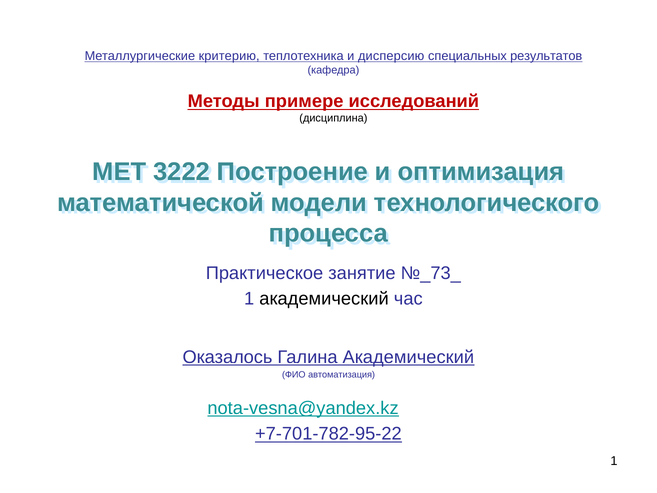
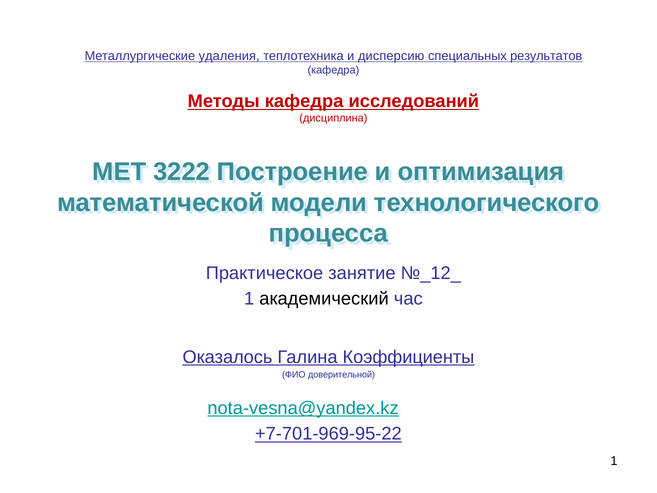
критерию: критерию -> удаления (229, 56)
Методы примере: примере -> кафедра (304, 101)
дисциплина colour: black -> red (333, 118)
№_73_: №_73_ -> №_12_ (431, 273)
Галина Академический: Академический -> Коэффициенты (408, 357)
автоматизация: автоматизация -> доверительной (342, 374)
+7-701-782-95-22: +7-701-782-95-22 -> +7-701-969-95-22 (328, 434)
